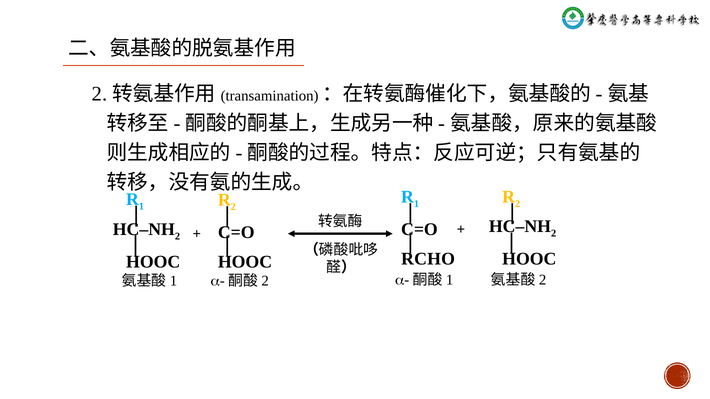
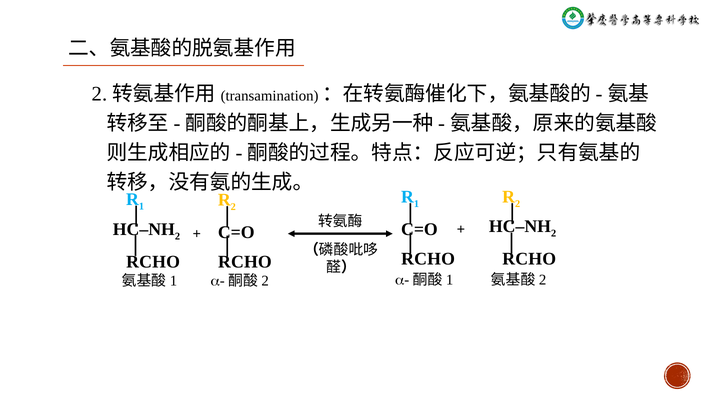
HOOC: HOOC -> RCHO (529, 259)
HOOC: HOOC -> RCHO (153, 262)
HOOC: HOOC -> RCHO (245, 262)
